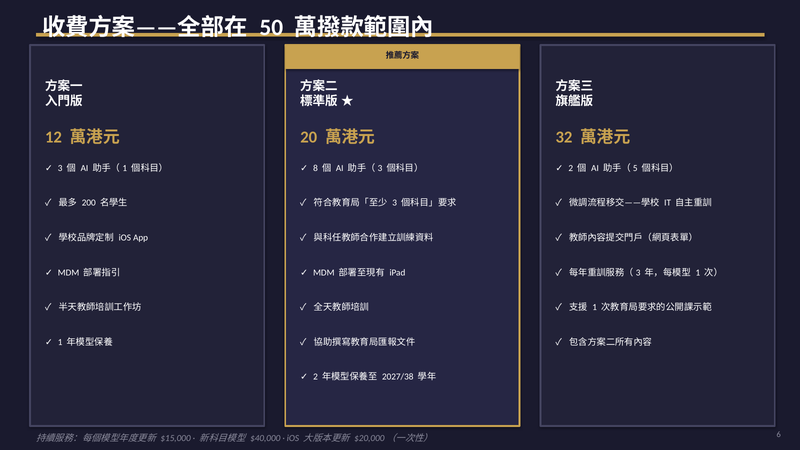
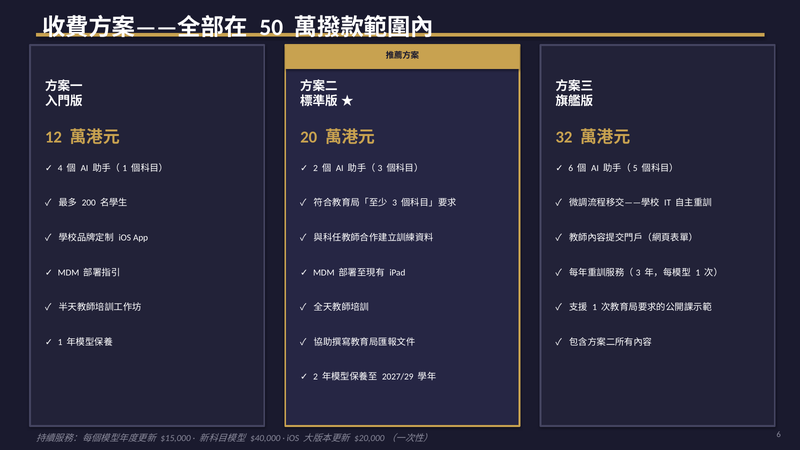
3: 3 -> 4 (60, 168)
8: 8 -> 2 (315, 168)
2: 2 -> 6 (571, 168)
2027/38: 2027/38 -> 2027/29 (398, 377)
